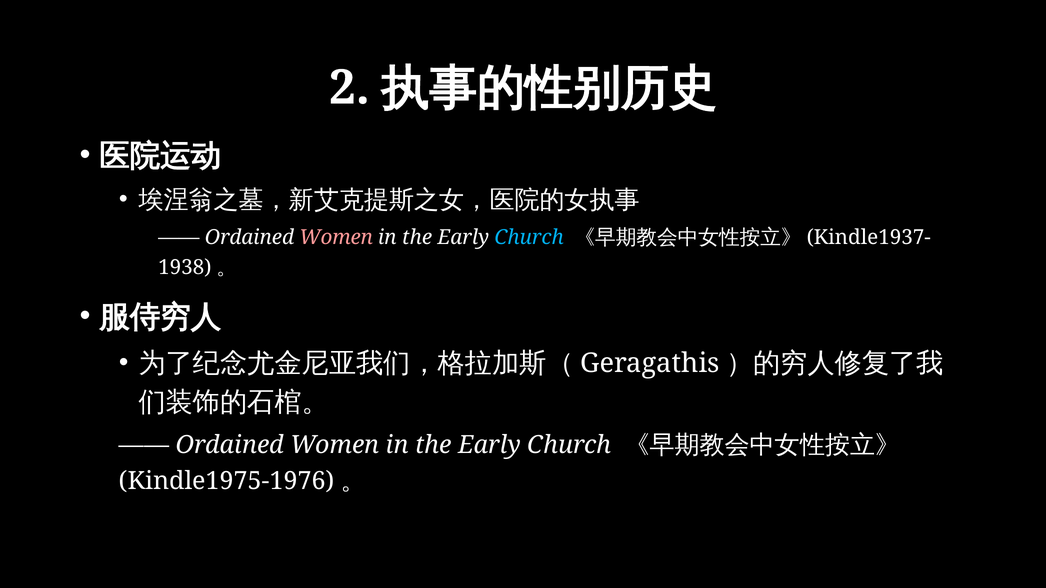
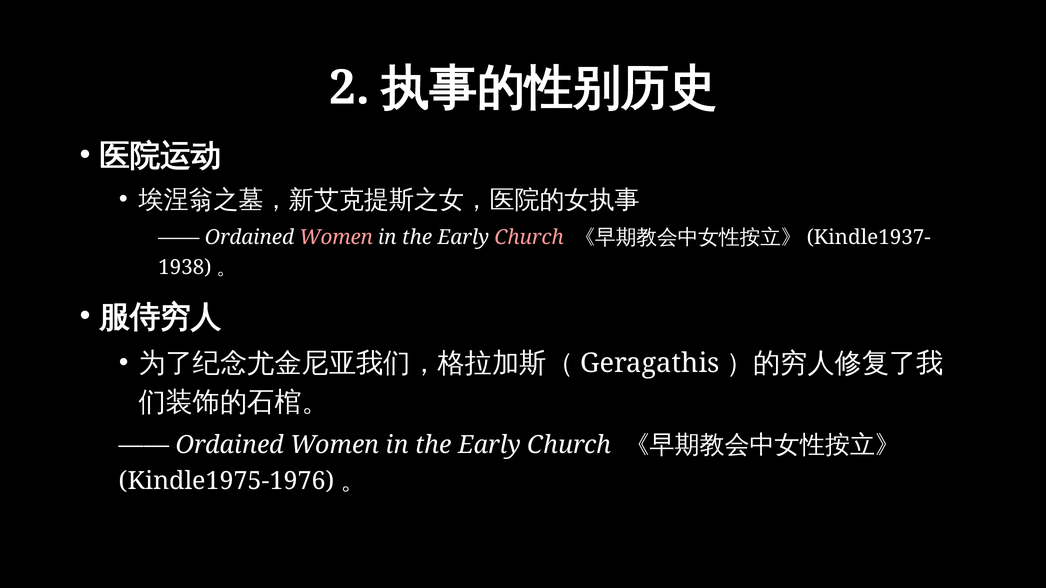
Church colour: light blue -> pink (529, 238)
